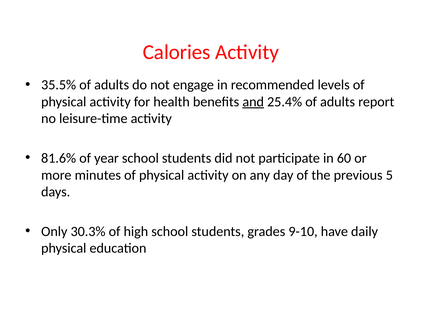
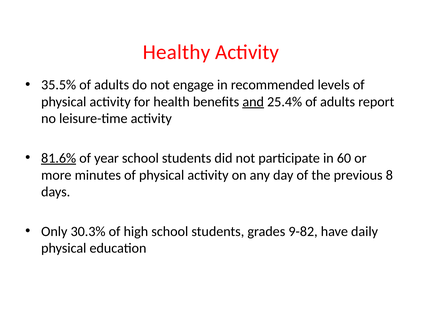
Calories: Calories -> Healthy (177, 52)
81.6% underline: none -> present (59, 158)
5: 5 -> 8 (389, 175)
9-10: 9-10 -> 9-82 (303, 231)
